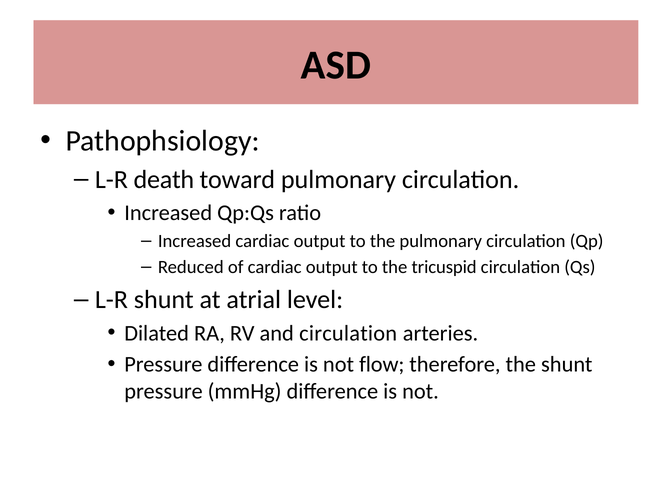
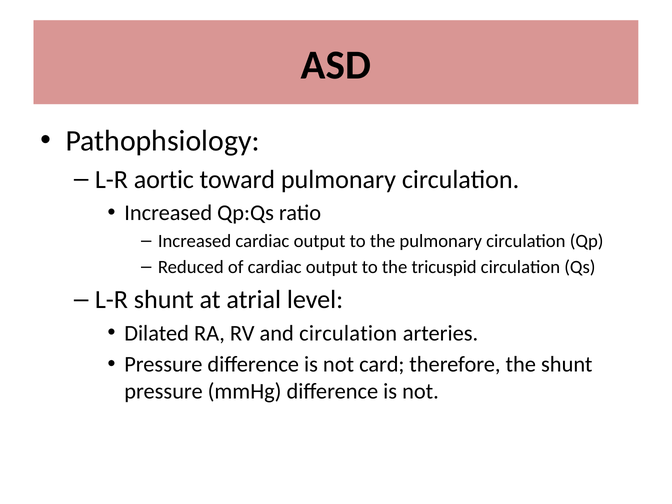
death: death -> aortic (164, 180)
flow: flow -> card (382, 365)
